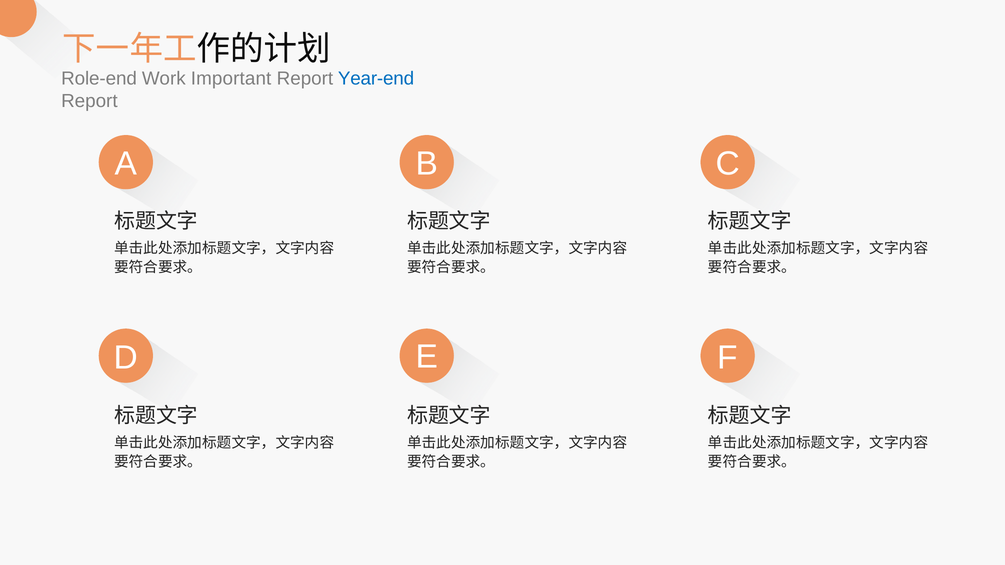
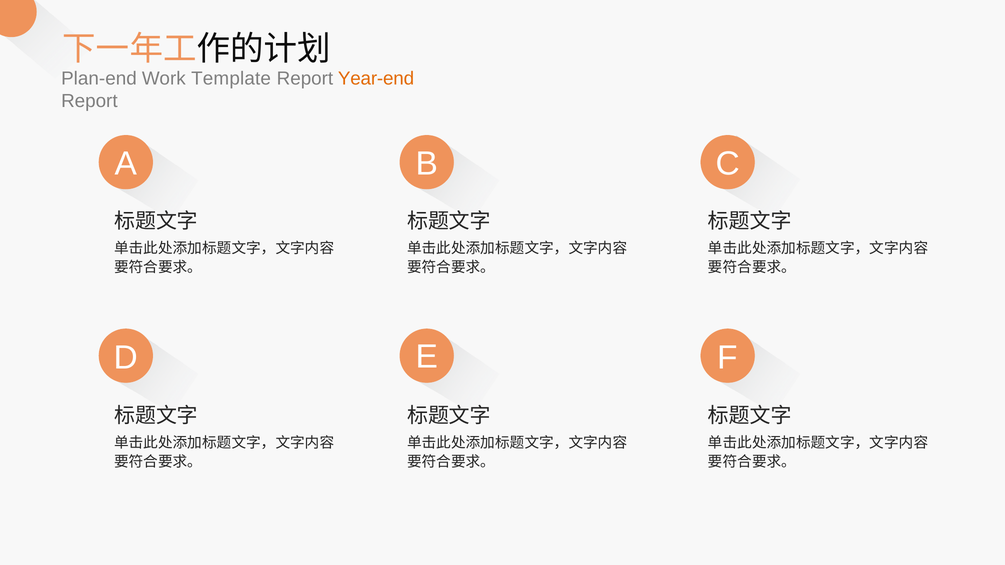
Role-end: Role-end -> Plan-end (99, 79)
Important: Important -> Template (231, 79)
Year-end colour: blue -> orange (376, 79)
